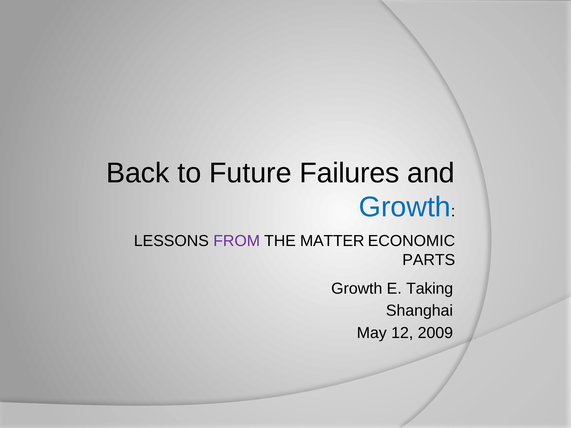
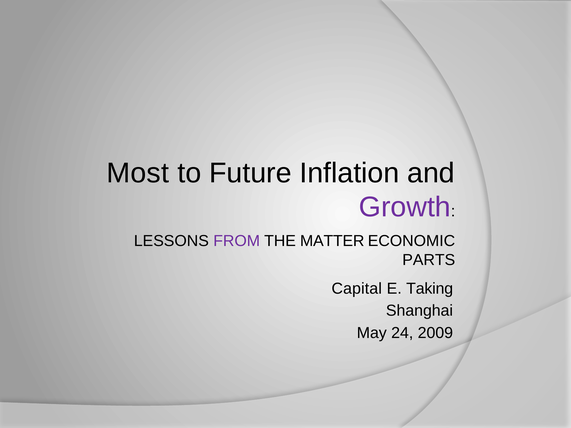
Back: Back -> Most (138, 173)
Failures: Failures -> Inflation (349, 173)
Growth colour: blue -> purple (405, 207)
Growth: Growth -> Capital (357, 289)
12: 12 -> 24 (402, 333)
